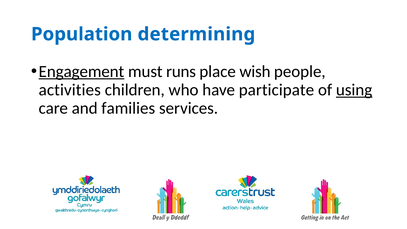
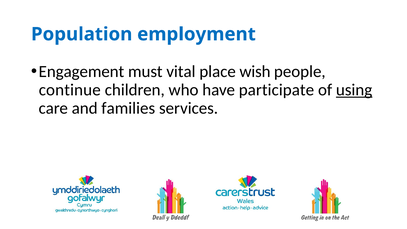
determining: determining -> employment (196, 34)
Engagement underline: present -> none (81, 72)
runs: runs -> vital (181, 72)
activities: activities -> continue (70, 90)
